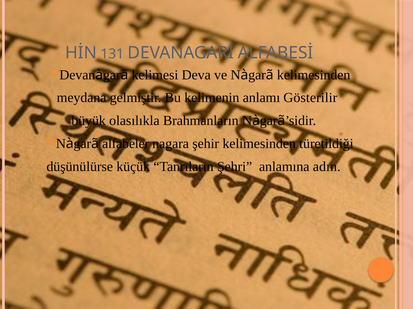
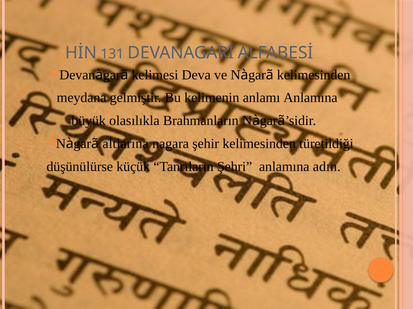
anlamı Gösterilir: Gösterilir -> Anlamına (310, 98)
alfabeler: alfabeler -> altlarına (126, 144)
